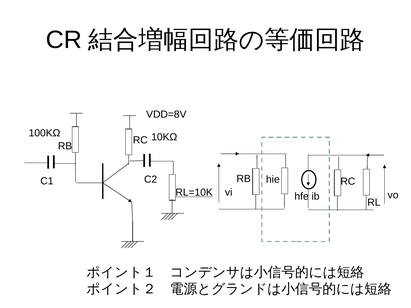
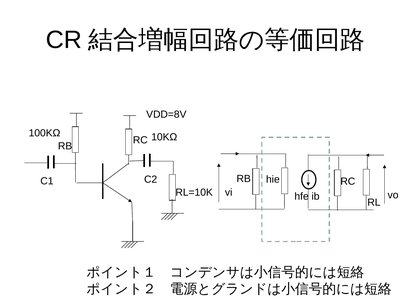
RL=10K underline: present -> none (194, 193)
